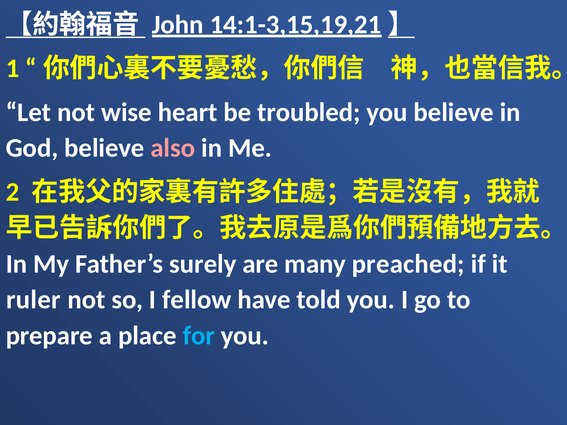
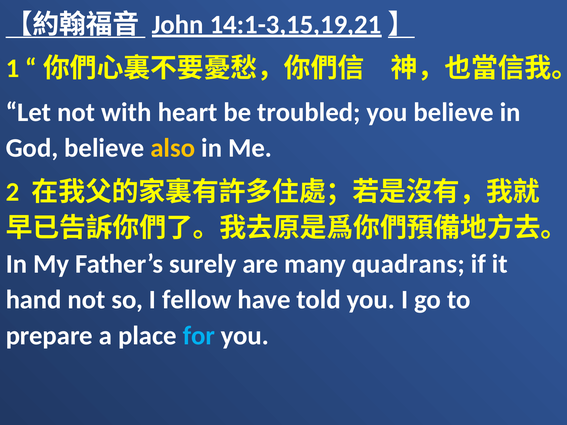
wise: wise -> with (126, 112)
also colour: pink -> yellow (173, 148)
preached: preached -> quadrans (408, 264)
ruler: ruler -> hand (34, 300)
